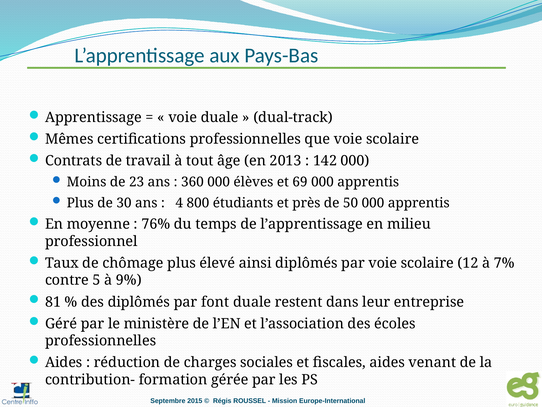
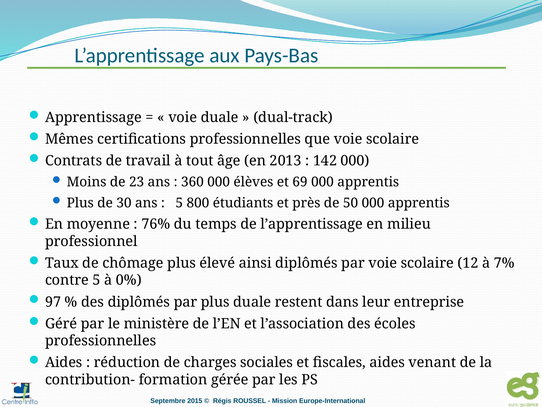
4: 4 -> 5 (179, 203)
9%: 9% -> 0% (129, 280)
81: 81 -> 97 (53, 302)
par font: font -> plus (215, 302)
